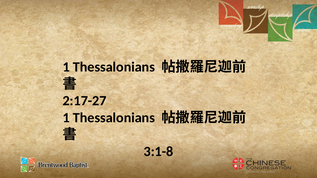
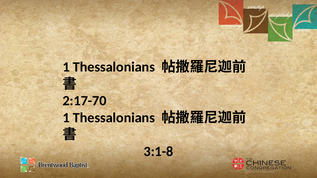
2:17-27: 2:17-27 -> 2:17-70 (85, 101)
